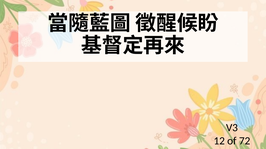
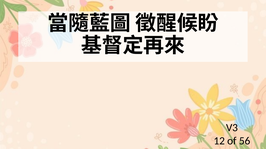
72: 72 -> 56 (245, 141)
